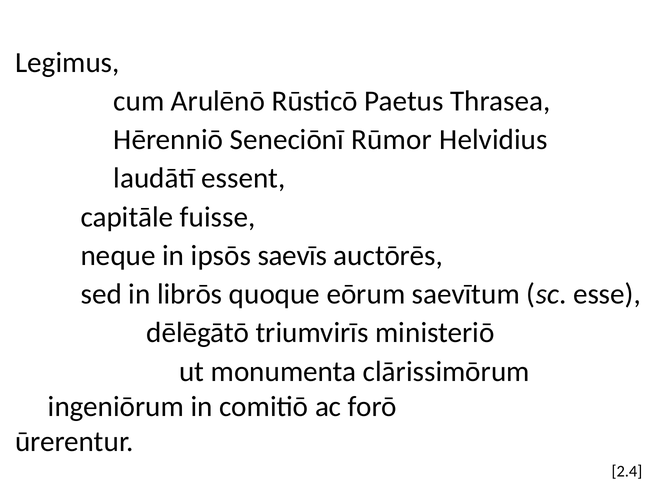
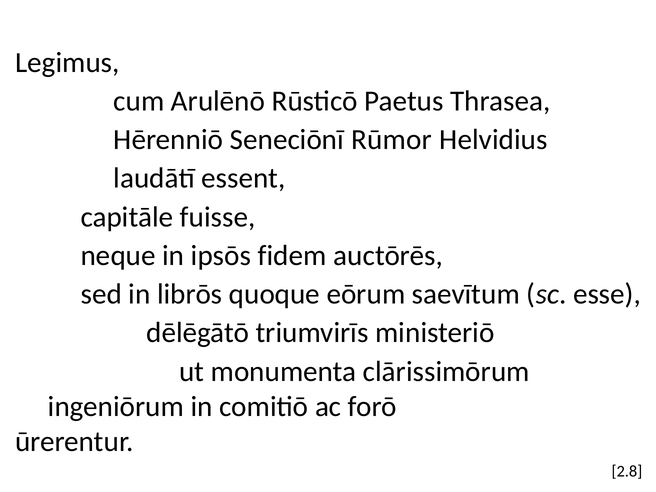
saevīs: saevīs -> fidem (292, 256)
2.4: 2.4 -> 2.8 (627, 472)
